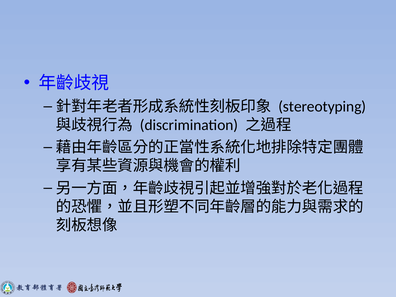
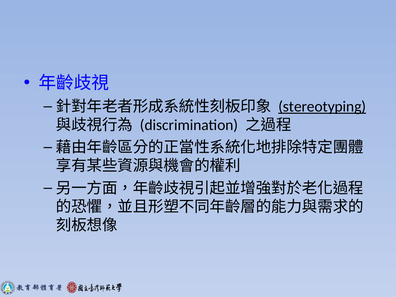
stereotyping underline: none -> present (322, 107)
